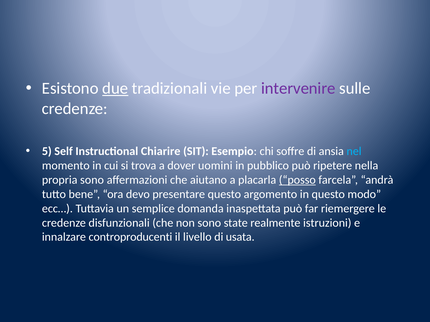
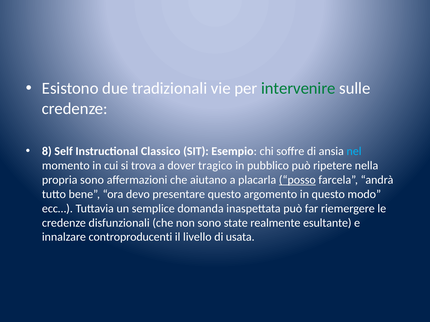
due underline: present -> none (115, 89)
intervenire colour: purple -> green (298, 89)
5: 5 -> 8 (47, 151)
Chiarire: Chiarire -> Classico (161, 151)
uomini: uomini -> tragico (215, 166)
istruzioni: istruzioni -> esultante (327, 223)
